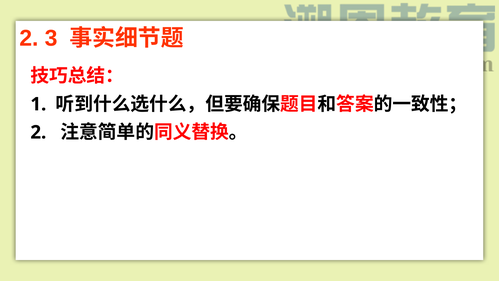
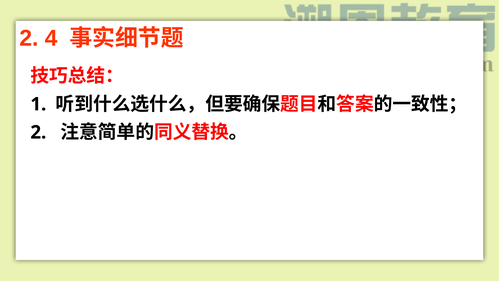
3: 3 -> 4 (51, 38)
